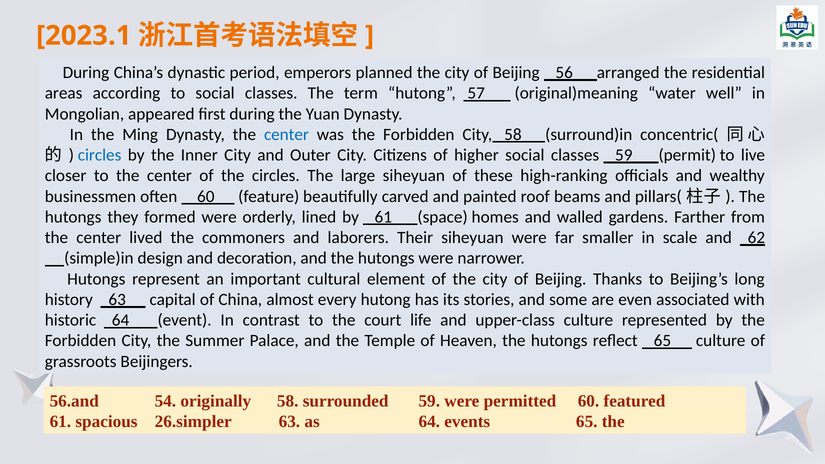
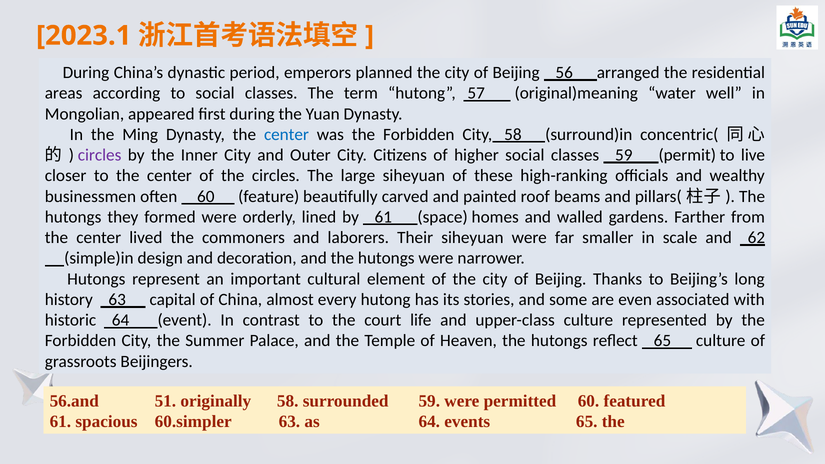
circles colour: blue -> purple (100, 155)
54: 54 -> 51 (165, 401)
26.simpler: 26.simpler -> 60.simpler (193, 422)
